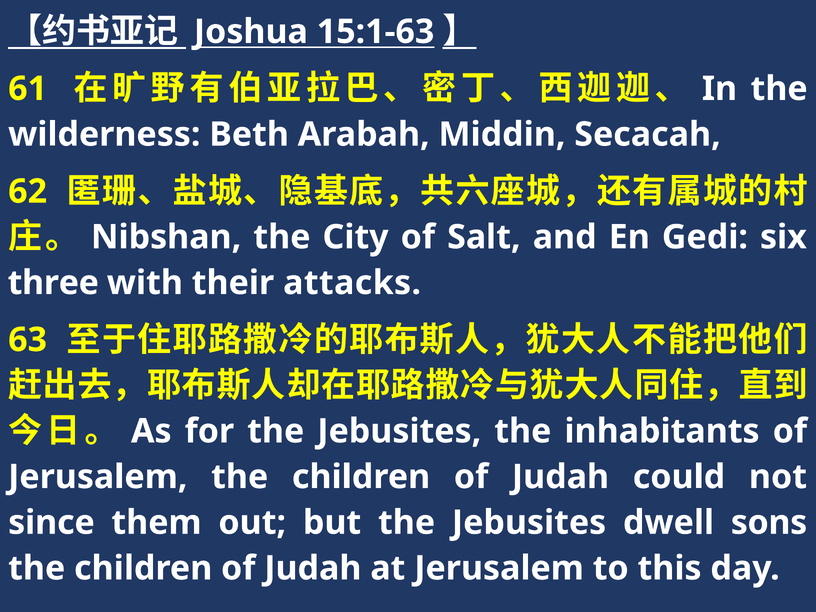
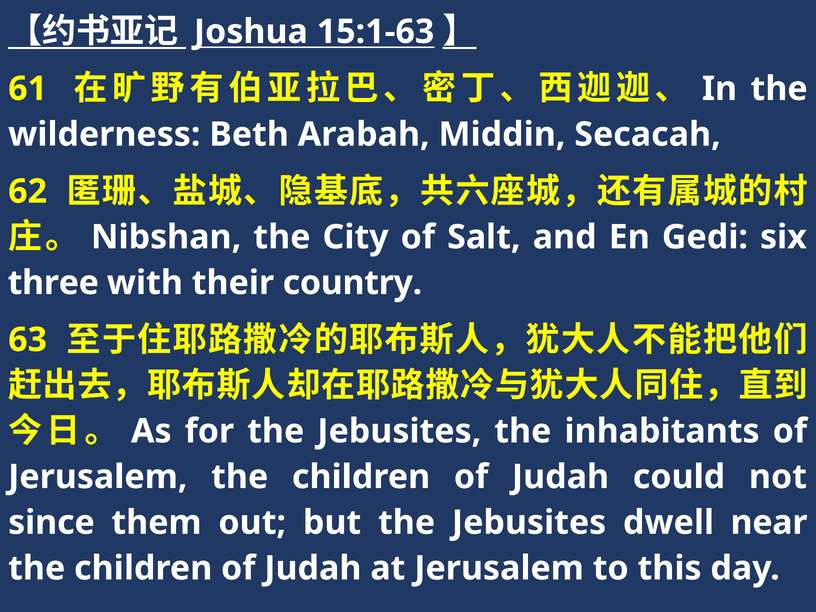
attacks: attacks -> country (352, 283)
sons: sons -> near (769, 523)
